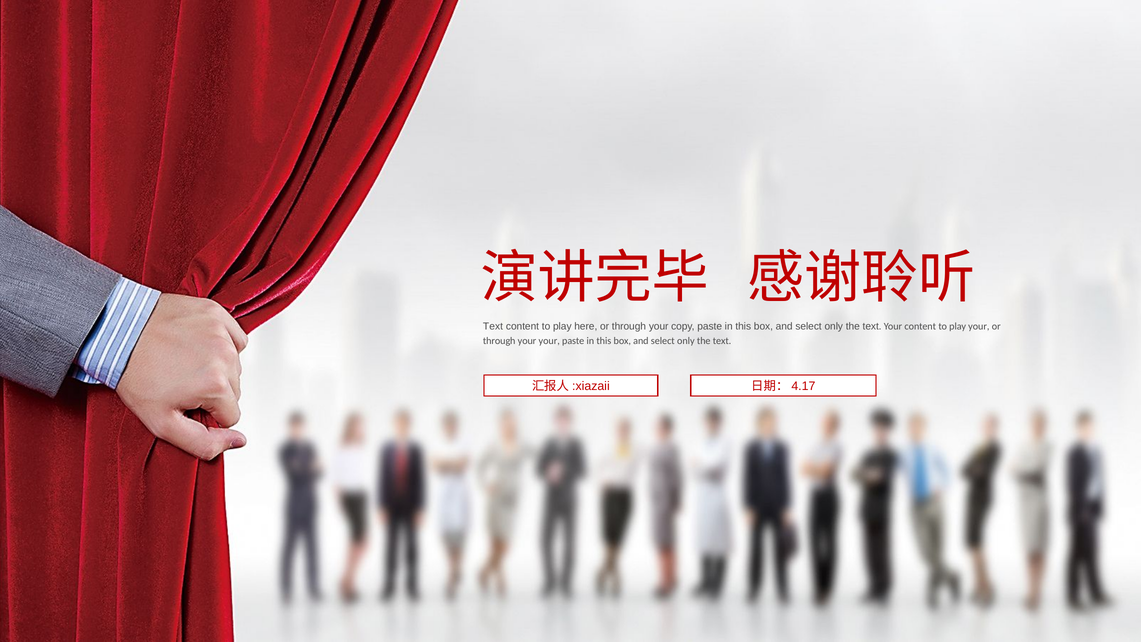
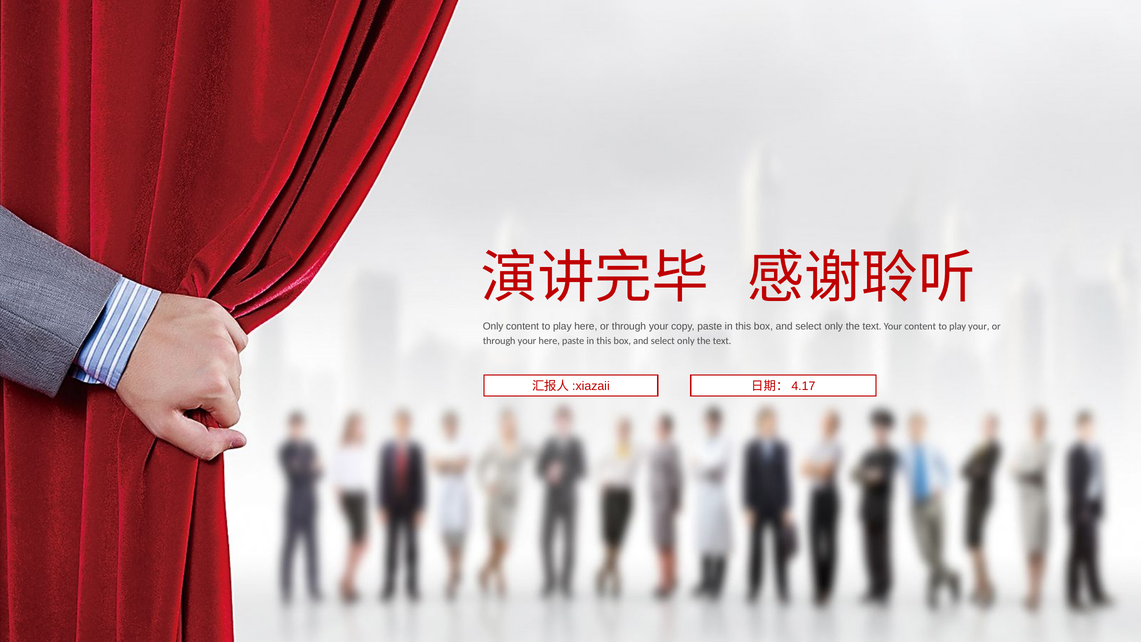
Text: Text -> Only (493, 326)
your your: your -> here (549, 341)
